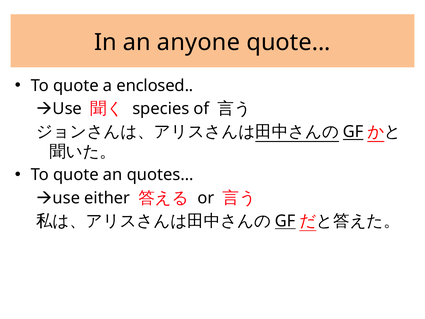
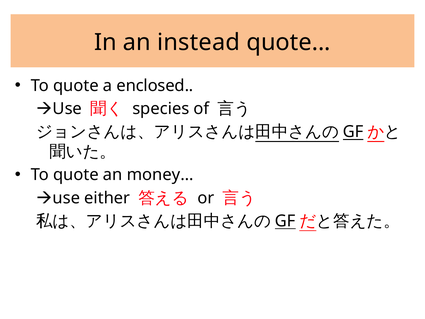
anyone: anyone -> instead (199, 42)
quotes…: quotes… -> money… (160, 175)
